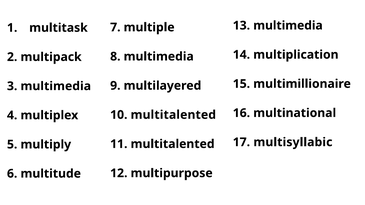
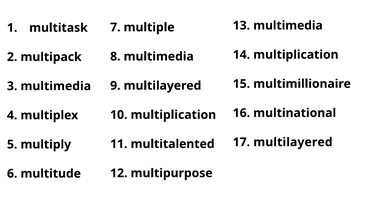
10 multitalented: multitalented -> multiplication (173, 115)
17 multisyllabic: multisyllabic -> multilayered (293, 142)
